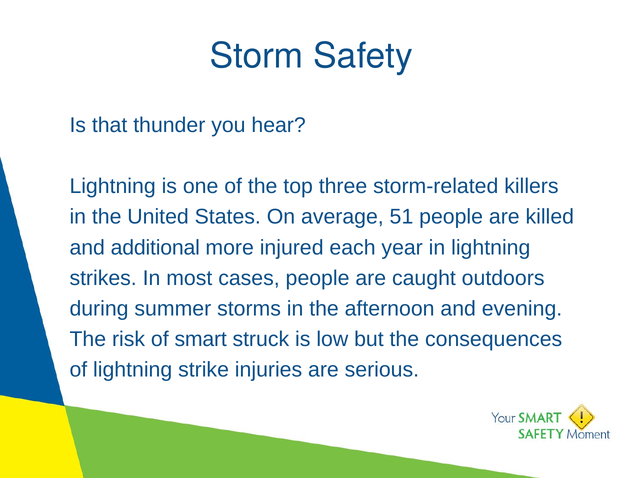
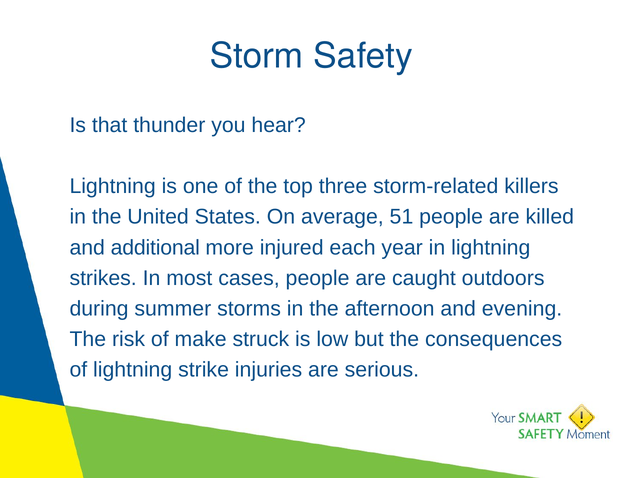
smart: smart -> make (201, 340)
